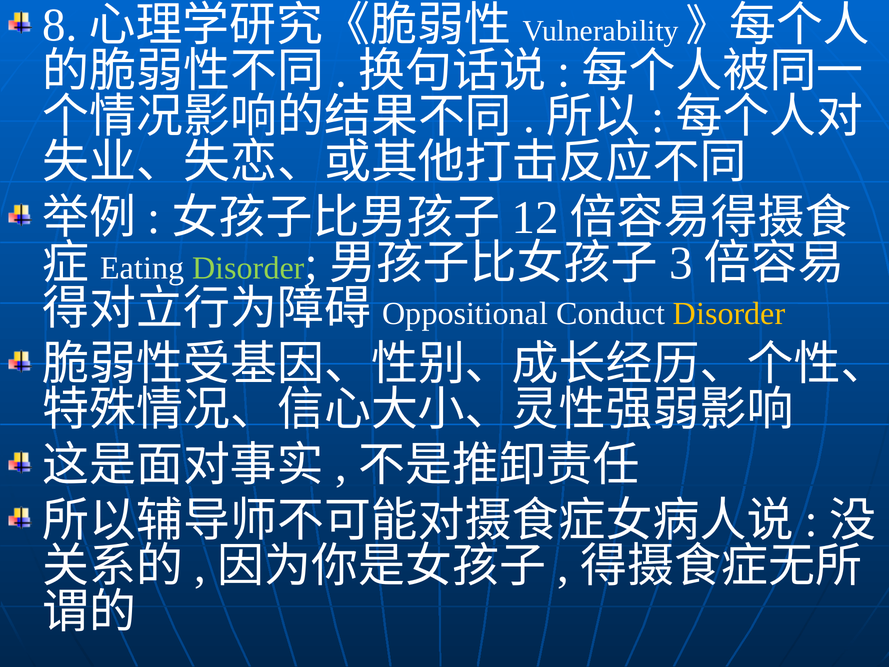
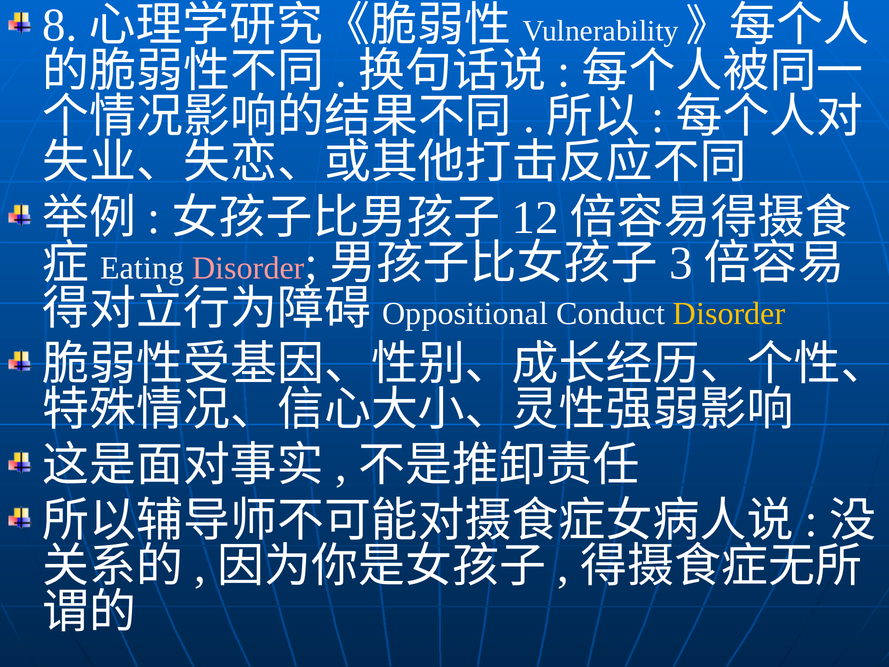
Disorder colour: light green -> pink (248, 268)
